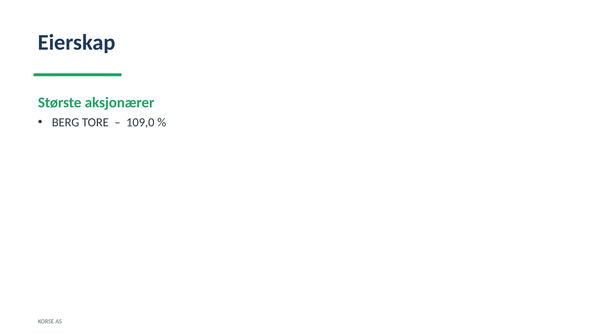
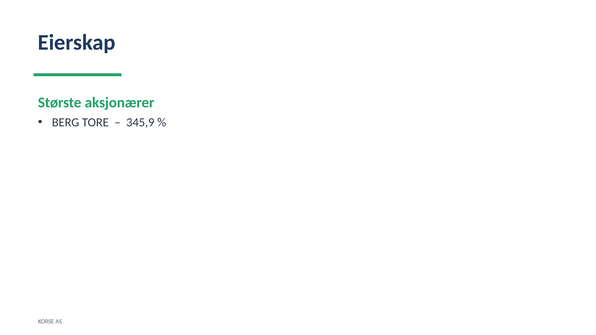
109,0: 109,0 -> 345,9 (140, 123)
